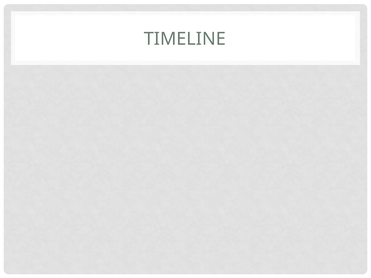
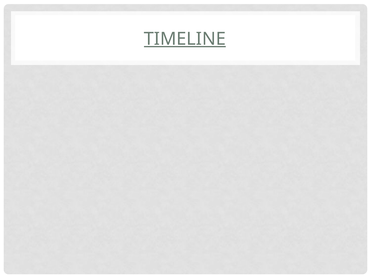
TIMELINE underline: none -> present (185, 39)
